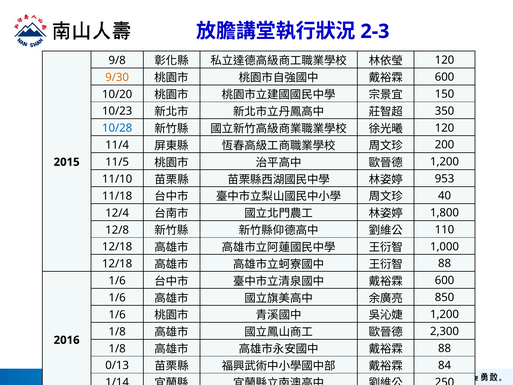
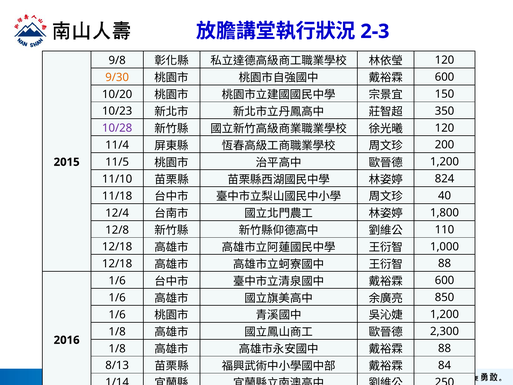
10/28 colour: blue -> purple (117, 128)
953: 953 -> 824 (445, 179)
0/13: 0/13 -> 8/13 (117, 365)
